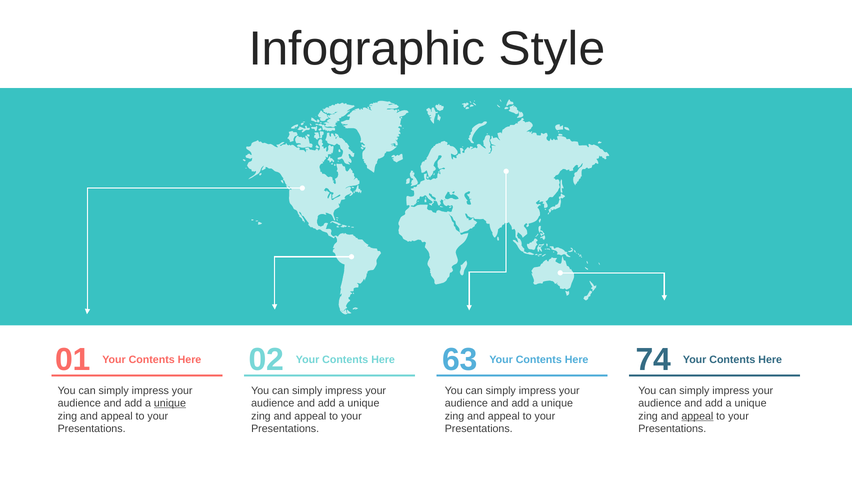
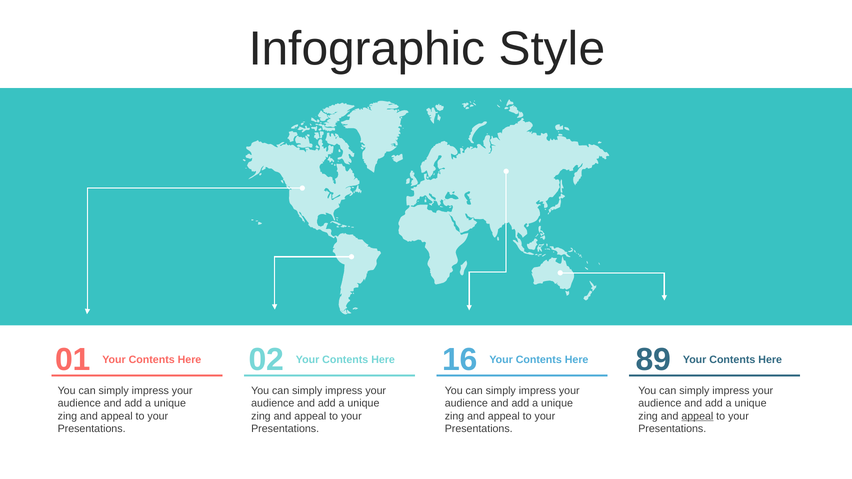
63: 63 -> 16 (460, 360)
74: 74 -> 89 (653, 360)
unique underline: present -> none (170, 404)
